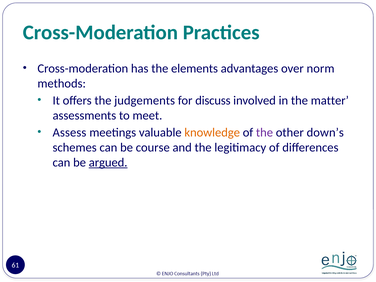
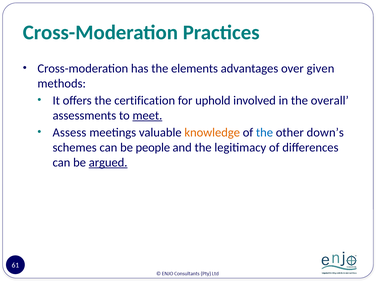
norm: norm -> given (321, 68)
judgements: judgements -> certification (145, 100)
discuss: discuss -> uphold (213, 100)
matter: matter -> overall (330, 100)
meet underline: none -> present (147, 115)
the colour: purple -> blue (264, 132)
course: course -> people (153, 147)
